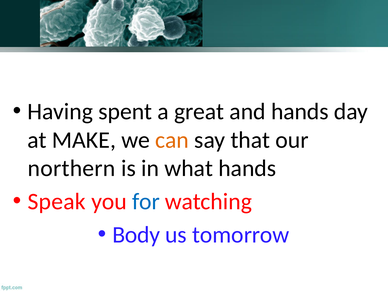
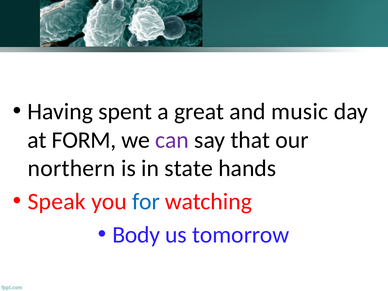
and hands: hands -> music (300, 111)
MAKE: MAKE -> FORM (84, 140)
can colour: orange -> purple (172, 140)
what: what -> state (189, 168)
